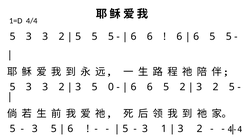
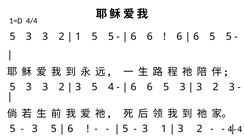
5: 5 -> 1 (78, 37)
0: 0 -> 4 (111, 87)
6 5 2: 2 -> 3 (183, 87)
2 5: 5 -> 3 (232, 87)
